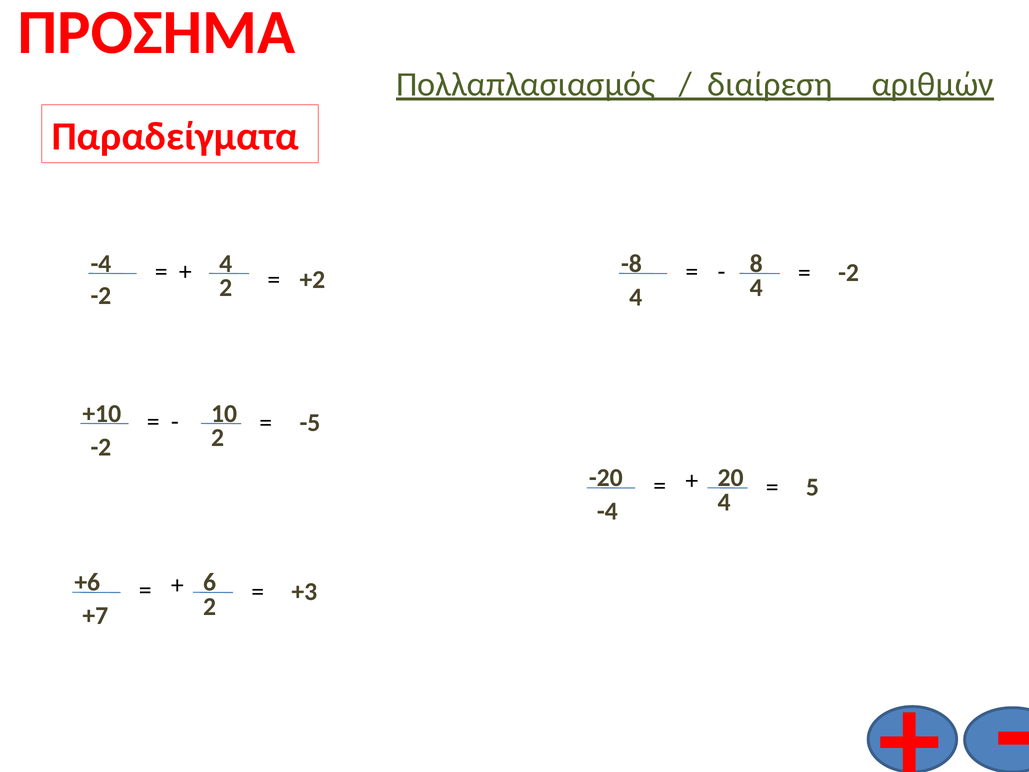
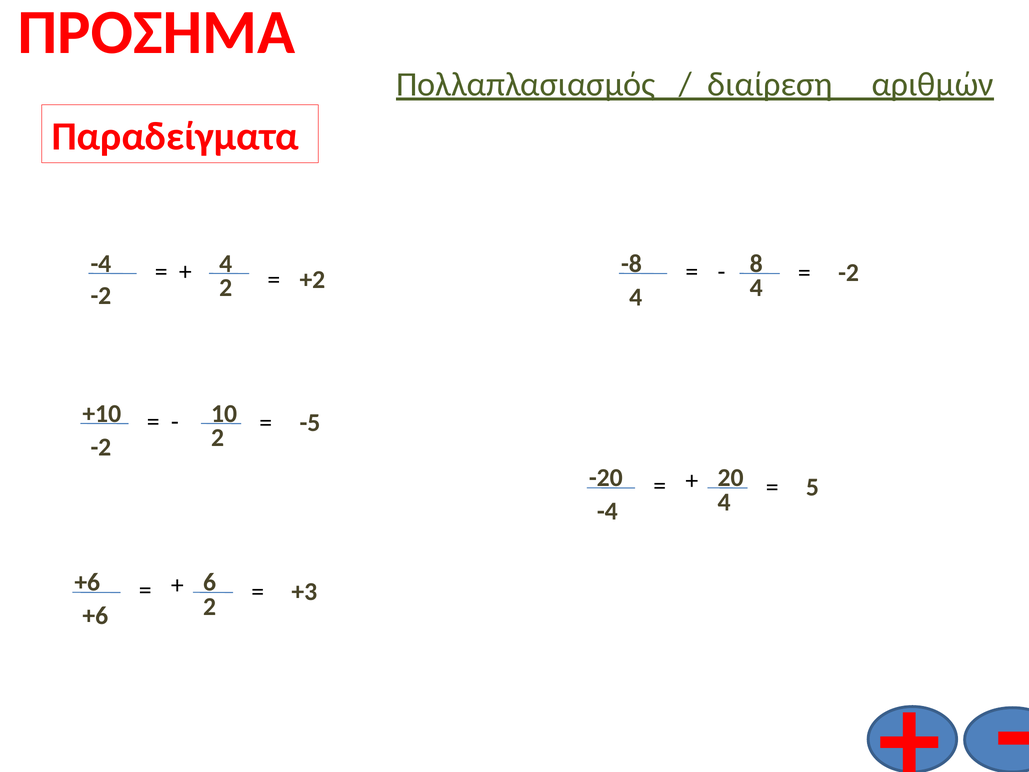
+7: +7 -> +6 (95, 616)
